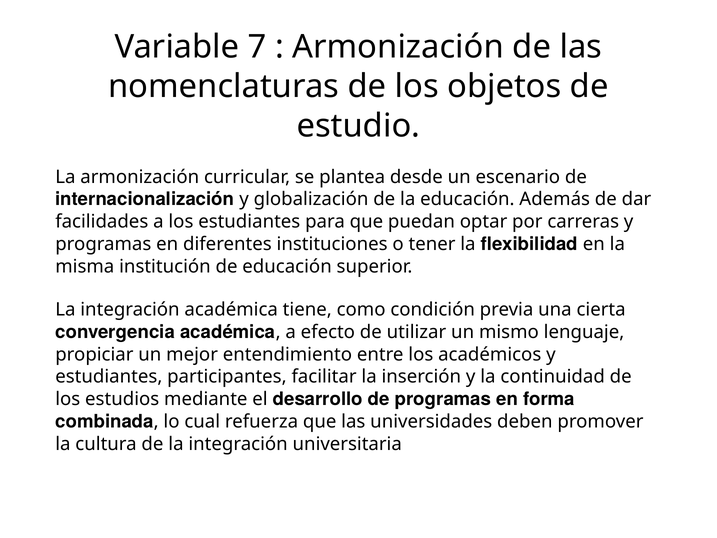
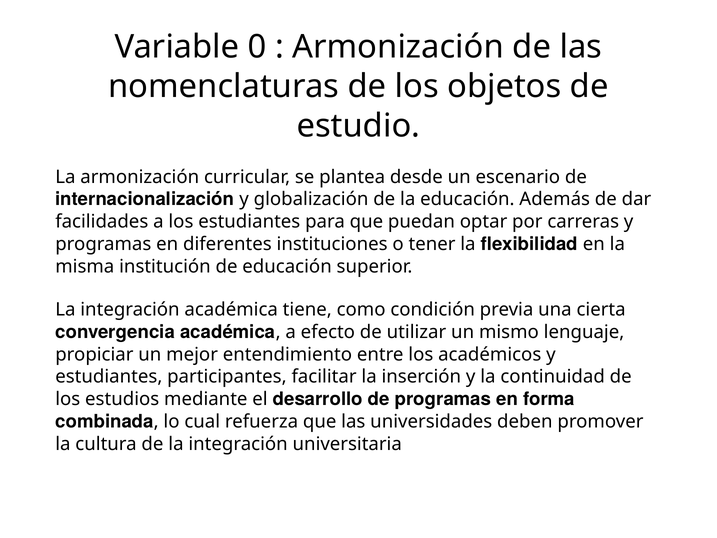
7: 7 -> 0 (257, 47)
